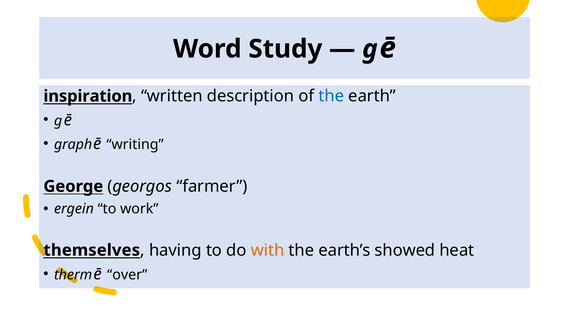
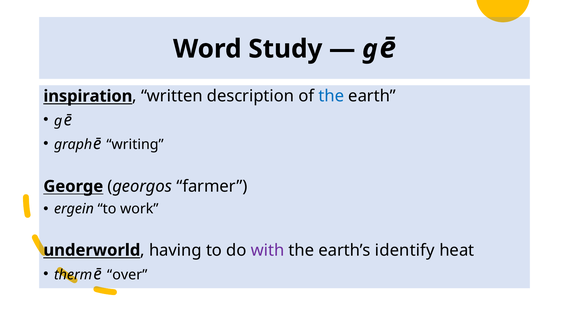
themselves: themselves -> underworld (92, 250)
with colour: orange -> purple (268, 250)
showed: showed -> identify (405, 250)
